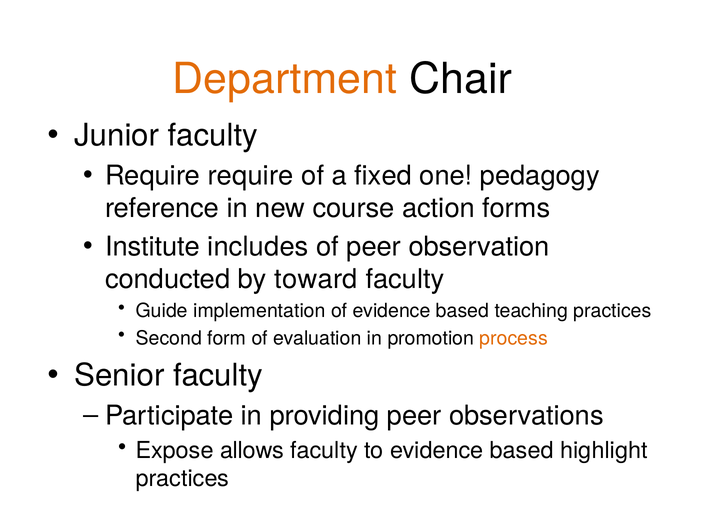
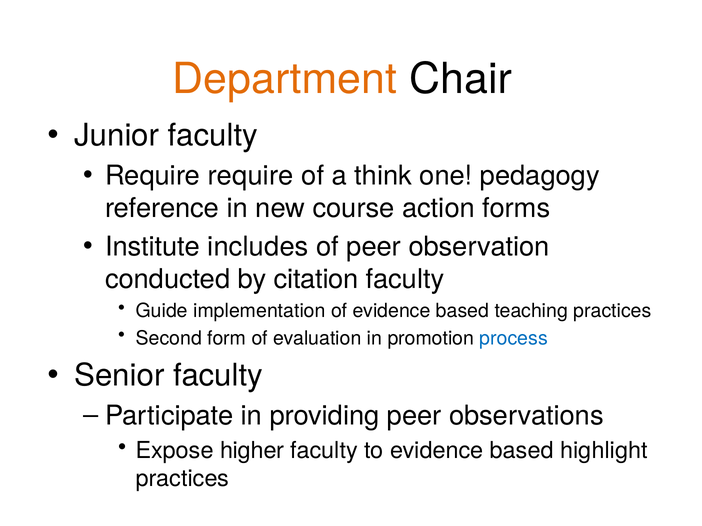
fixed: fixed -> think (383, 176)
toward: toward -> citation (316, 280)
process colour: orange -> blue (514, 338)
allows: allows -> higher (252, 451)
